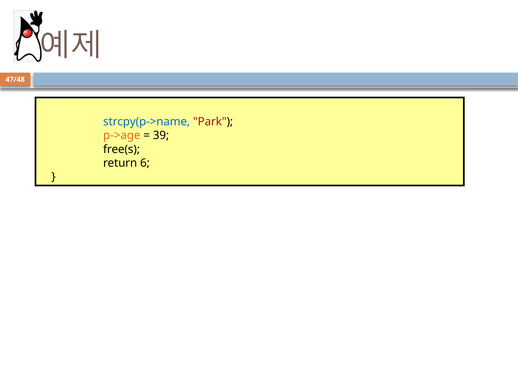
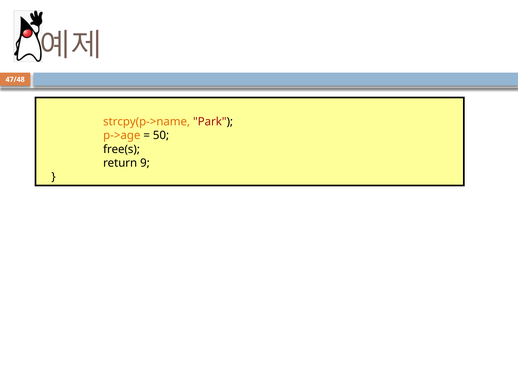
strcpy(p->name colour: blue -> orange (147, 121)
39: 39 -> 50 (161, 135)
6: 6 -> 9 (145, 163)
